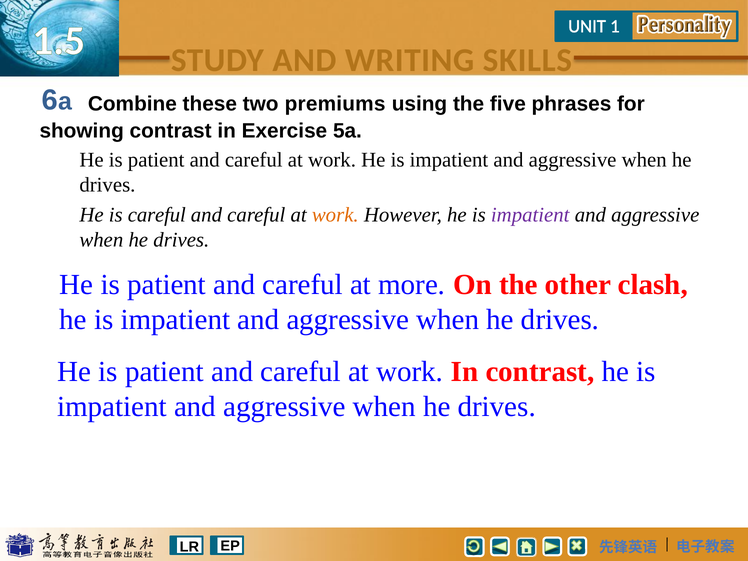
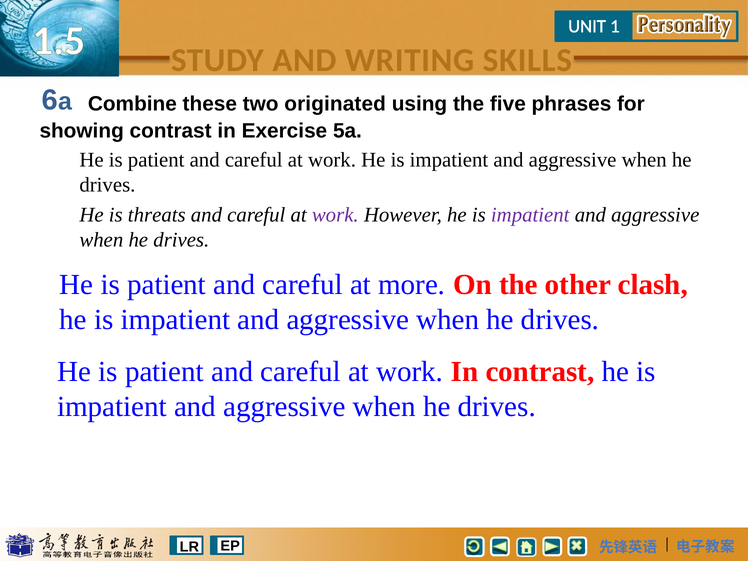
premiums: premiums -> originated (335, 104)
is careful: careful -> threats (157, 215)
work colour: orange -> purple (335, 215)
